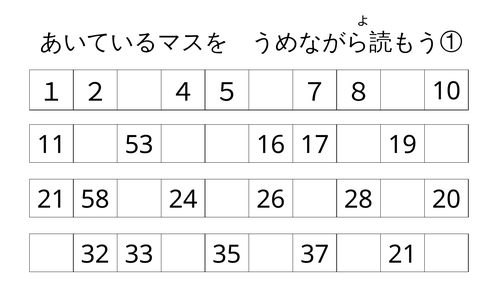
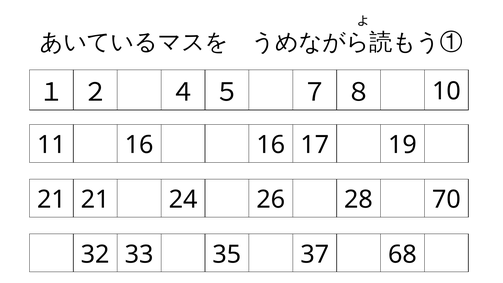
11 53: 53 -> 16 (139, 145)
21 58: 58 -> 21 (95, 200)
20: 20 -> 70 (446, 200)
37 21: 21 -> 68 (403, 254)
